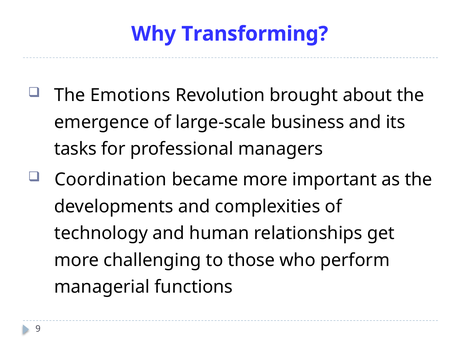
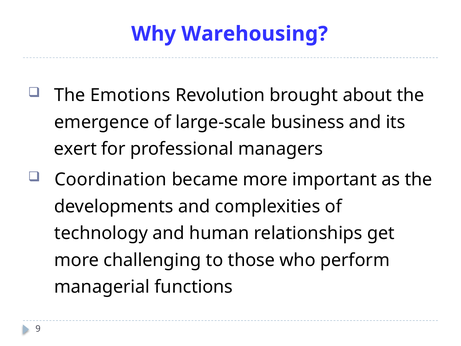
Transforming: Transforming -> Warehousing (255, 34)
tasks: tasks -> exert (75, 149)
